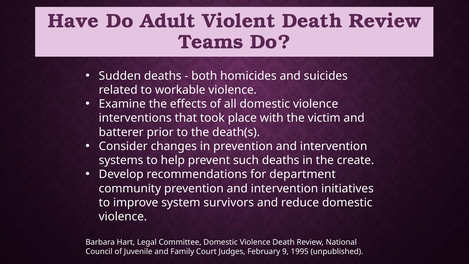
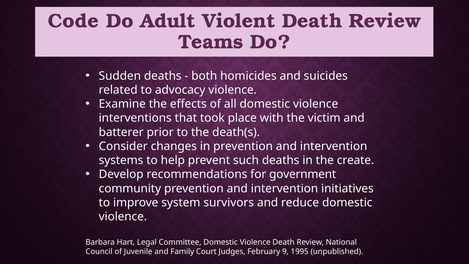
Have: Have -> Code (73, 21)
workable: workable -> advocacy (180, 90)
department: department -> government (303, 174)
